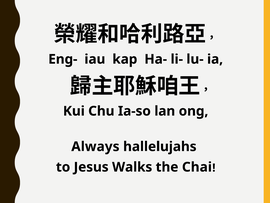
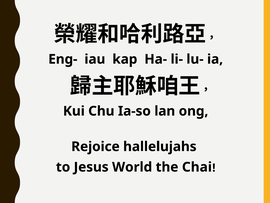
Always: Always -> Rejoice (95, 146)
Walks: Walks -> World (132, 167)
